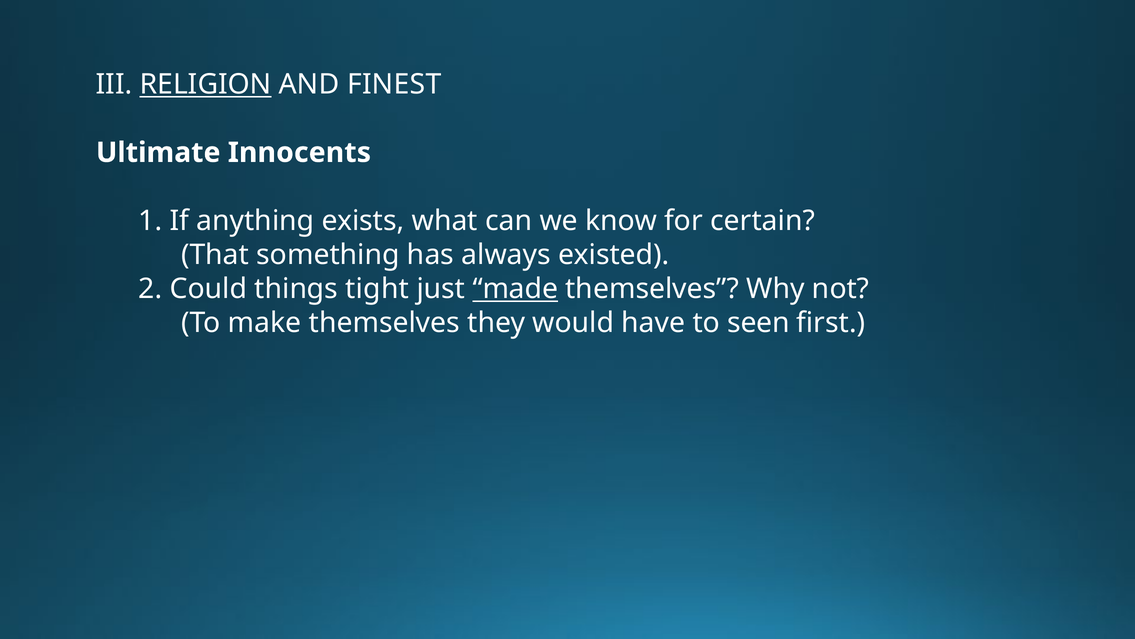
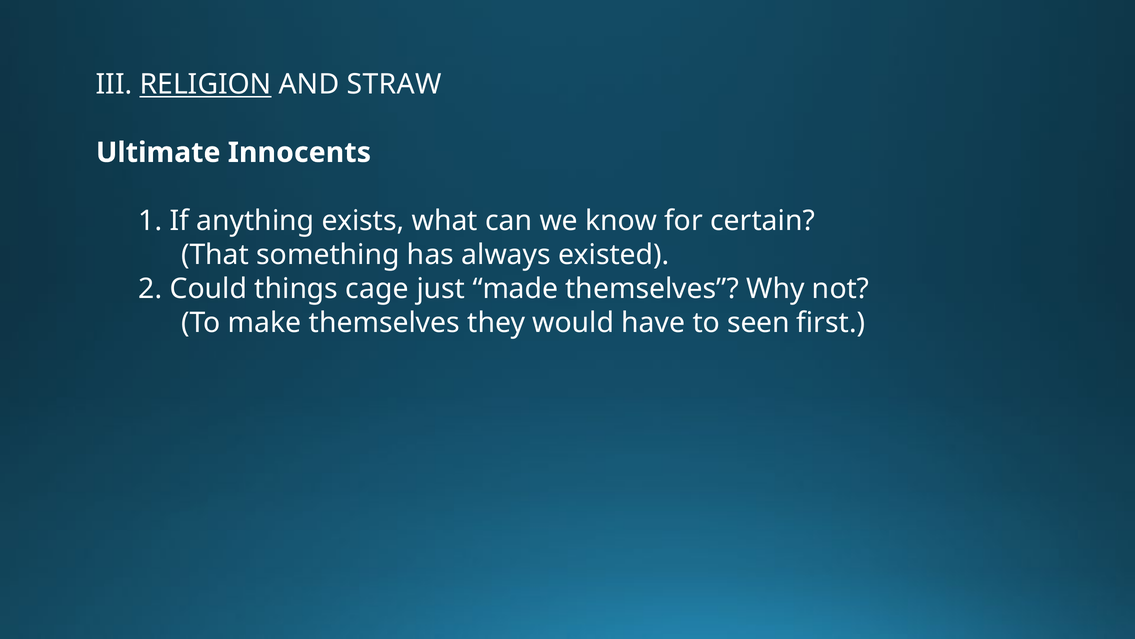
FINEST: FINEST -> STRAW (394, 84)
tight: tight -> cage (377, 289)
made underline: present -> none (515, 289)
